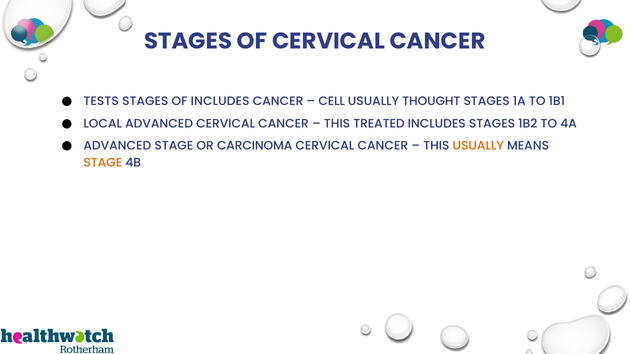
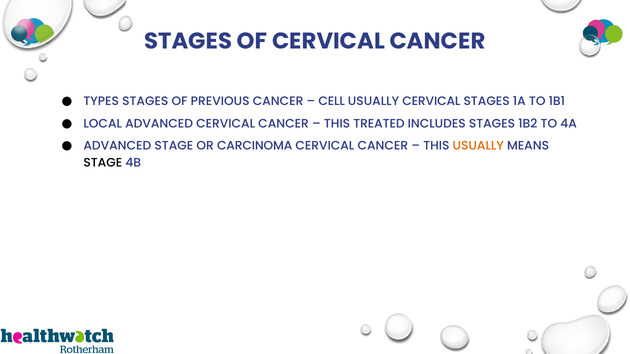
TESTS: TESTS -> TYPES (101, 102)
OF INCLUDES: INCLUDES -> PREVIOUS (220, 102)
USUALLY THOUGHT: THOUGHT -> CERVICAL (431, 102)
STAGE colour: orange -> black (103, 163)
